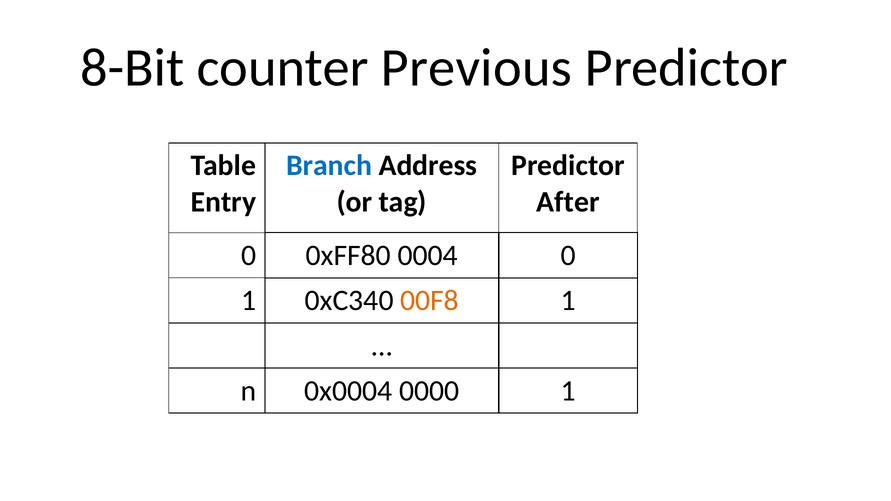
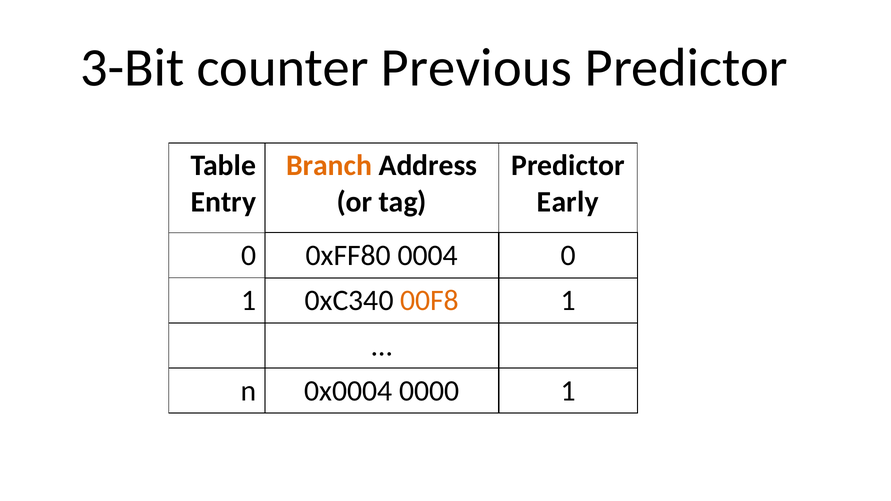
8-Bit: 8-Bit -> 3-Bit (132, 68)
Branch colour: blue -> orange (329, 166)
After: After -> Early (568, 202)
